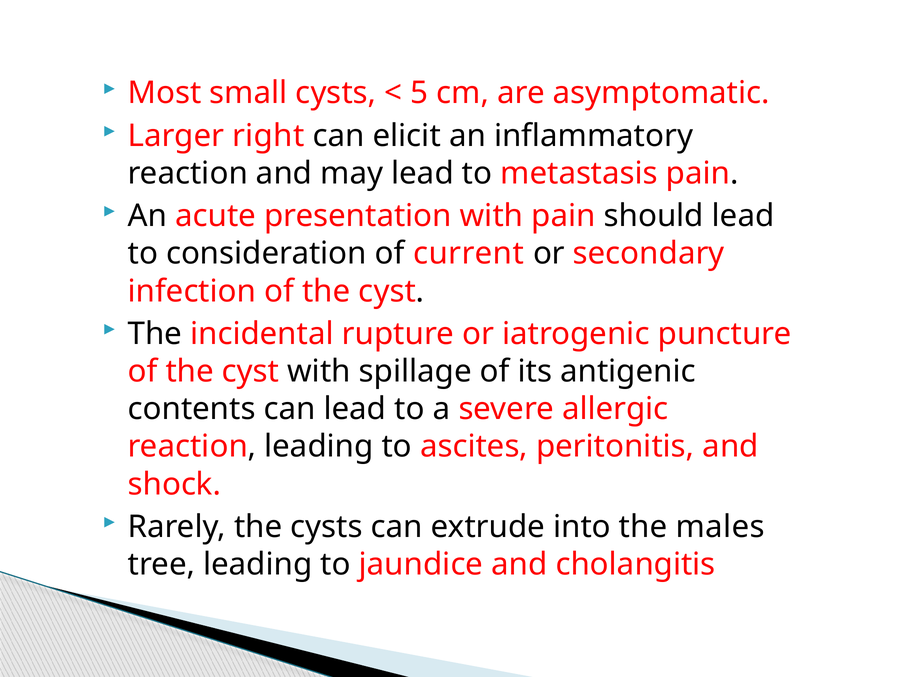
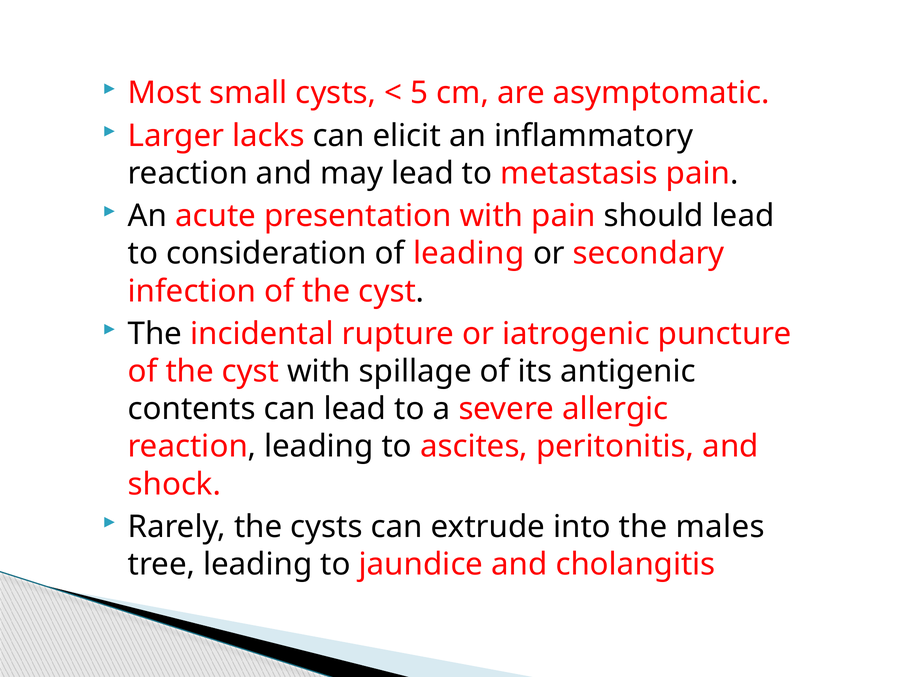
right: right -> lacks (268, 136)
of current: current -> leading (469, 254)
